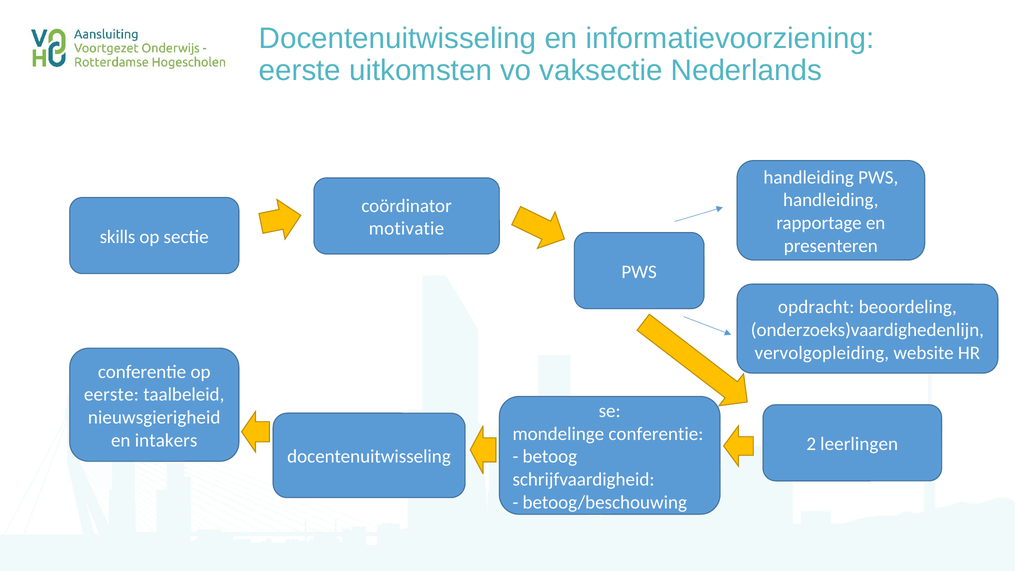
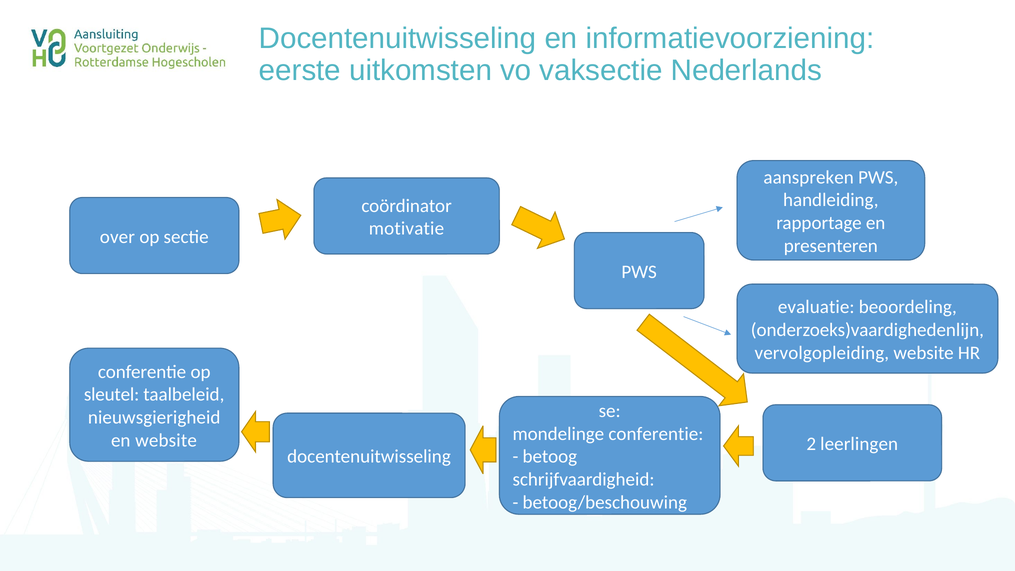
handleiding: handleiding -> aanspreken (809, 177)
skills: skills -> over (117, 237)
opdracht: opdracht -> evaluatie (816, 307)
eerste: eerste -> sleutel (112, 395)
en intakers: intakers -> website (166, 440)
